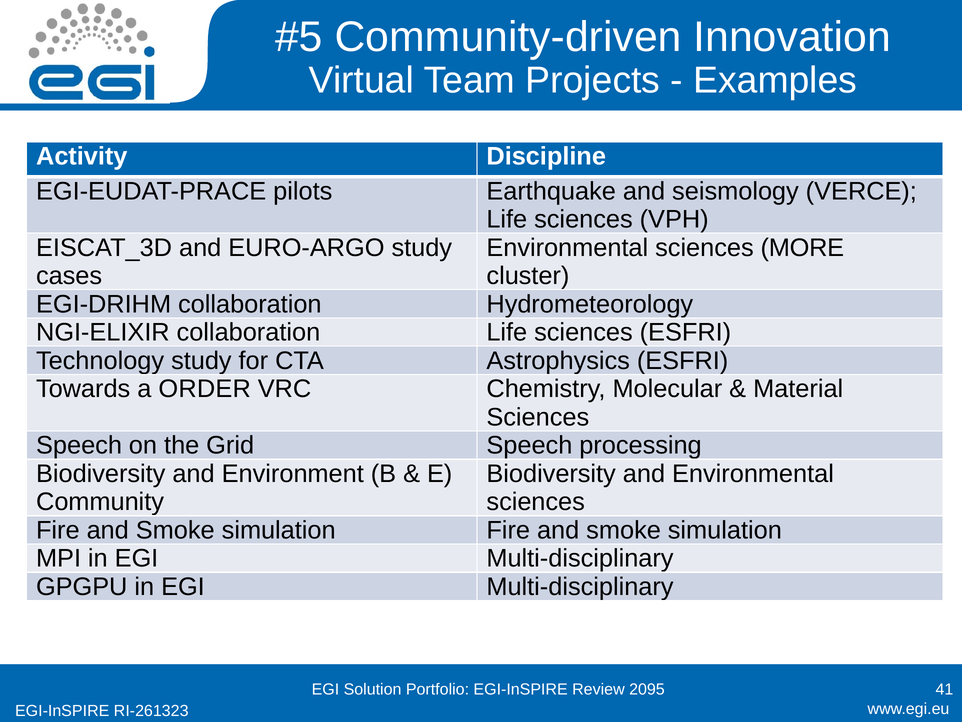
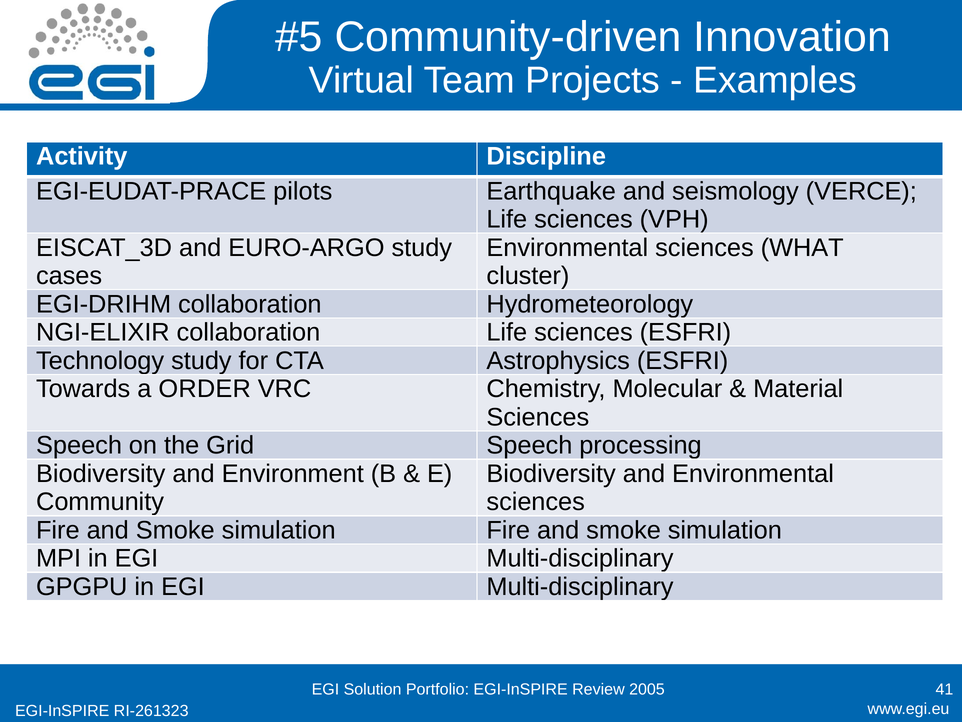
MORE: MORE -> WHAT (802, 248)
2095: 2095 -> 2005 (647, 689)
